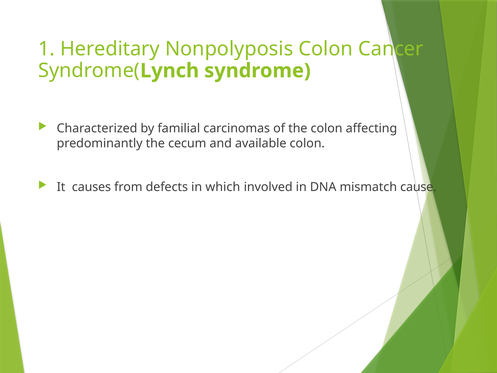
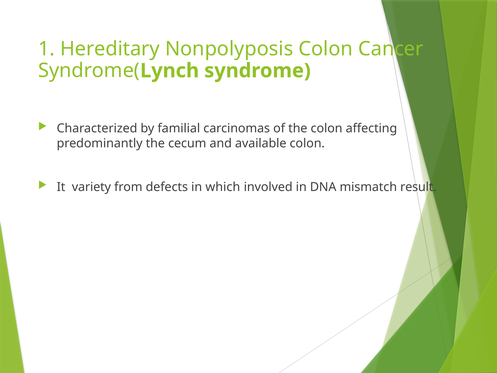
causes: causes -> variety (91, 187)
cause: cause -> result (418, 187)
